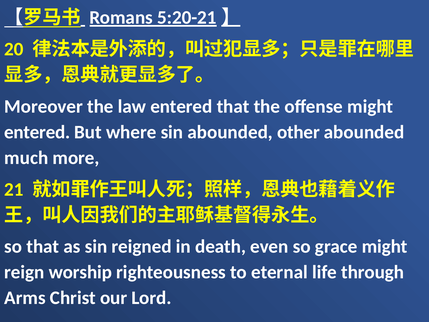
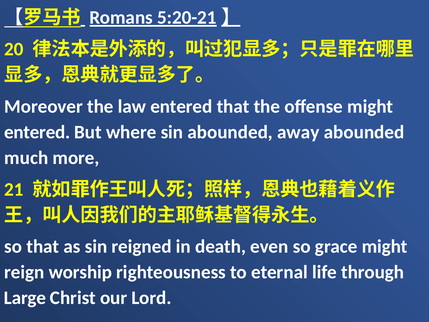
other: other -> away (298, 132)
Arms: Arms -> Large (25, 298)
